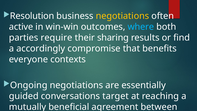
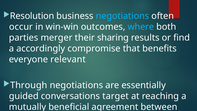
negotiations colour: yellow -> light blue (122, 16)
active: active -> occur (21, 27)
require: require -> merger (57, 38)
contexts: contexts -> relevant (68, 59)
Ongoing: Ongoing -> Through (29, 85)
